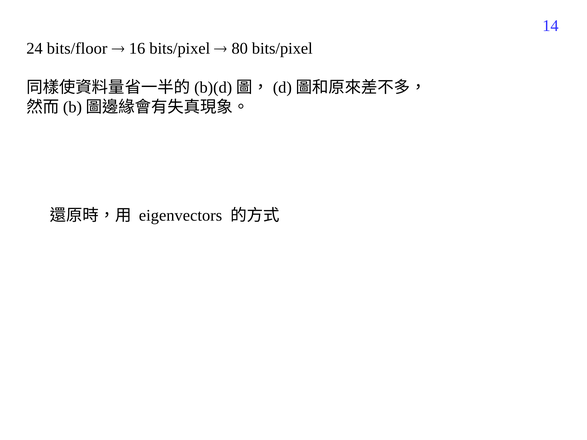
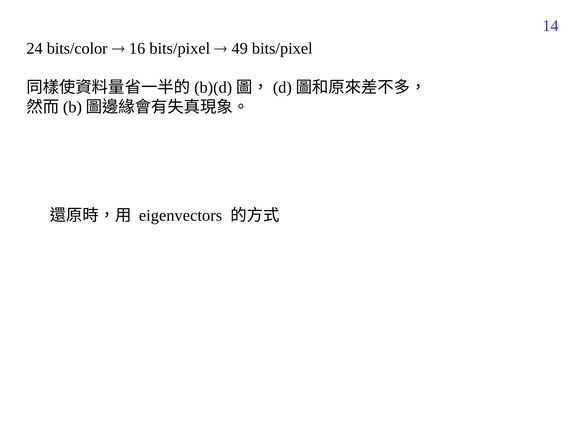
bits/floor: bits/floor -> bits/color (77, 48)
80: 80 -> 49 (240, 48)
